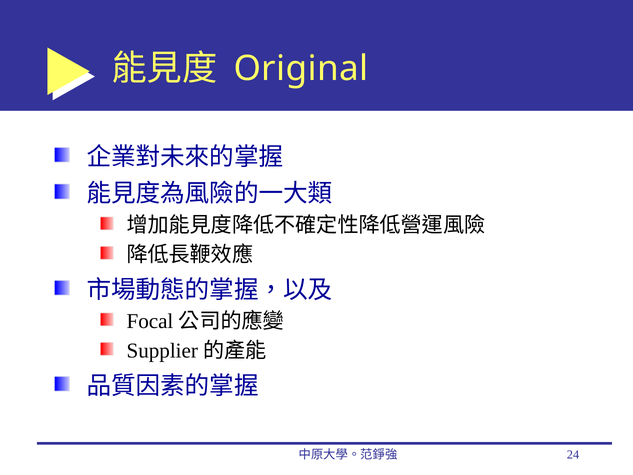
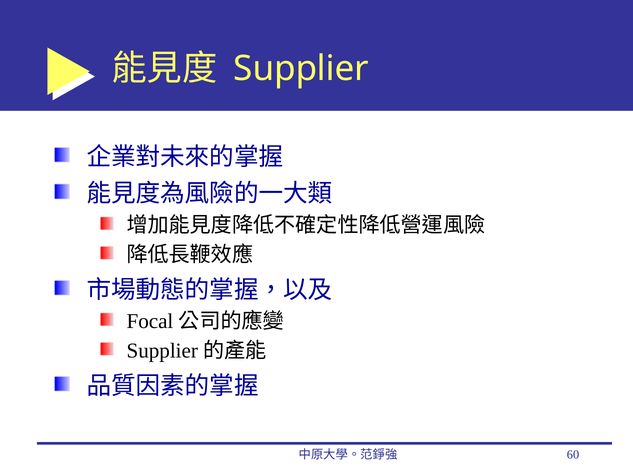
Original: Original -> Supplier (301, 68)
24: 24 -> 60 (573, 455)
